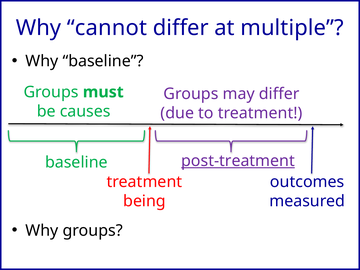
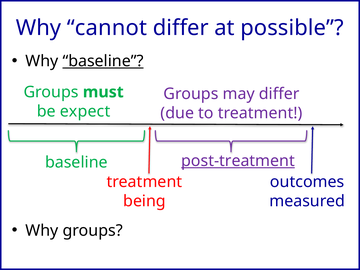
multiple: multiple -> possible (292, 28)
baseline underline: none -> present (103, 61)
causes: causes -> expect (85, 111)
